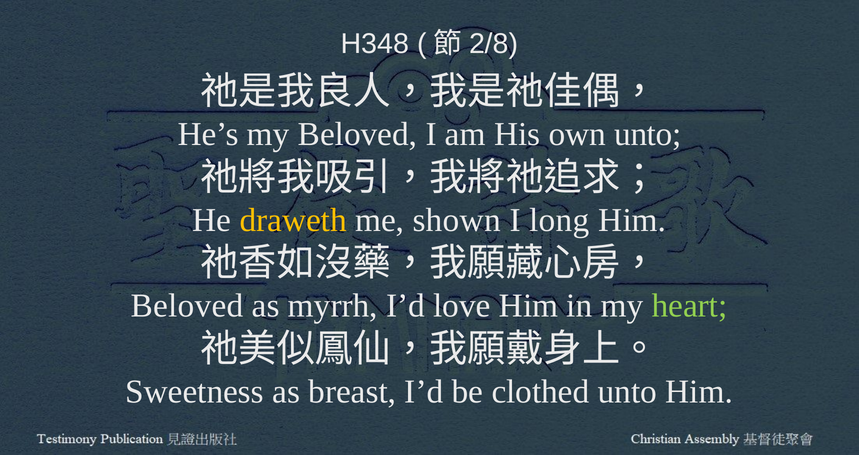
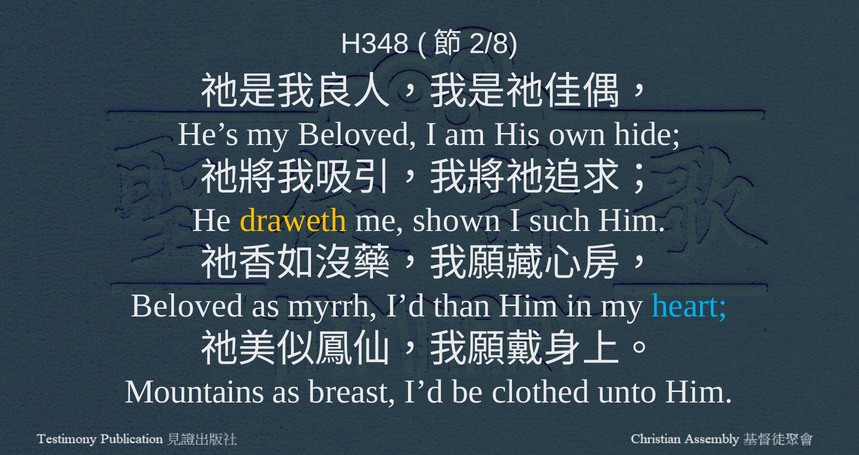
own unto: unto -> hide (648, 134)
long: long -> such (560, 220)
love: love -> than (462, 306)
heart colour: light green -> light blue (690, 306)
Sweetness: Sweetness -> Mountains (195, 392)
